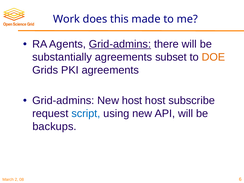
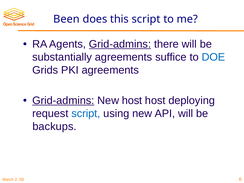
Work: Work -> Been (66, 19)
this made: made -> script (146, 19)
subset: subset -> suffice (171, 57)
DOE colour: orange -> blue (213, 57)
Grid-admins underline: none -> present (63, 100)
subscribe: subscribe -> deploying (192, 100)
